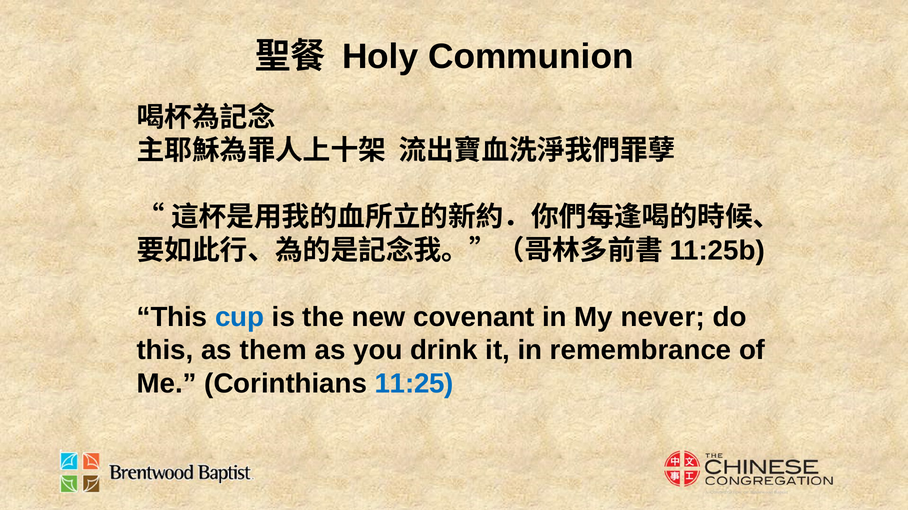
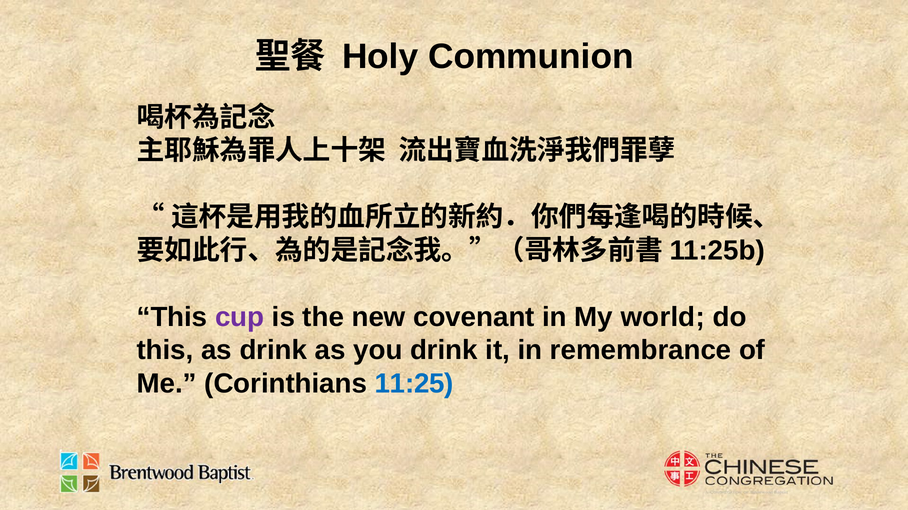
cup colour: blue -> purple (240, 317)
never: never -> world (663, 317)
as them: them -> drink (273, 351)
